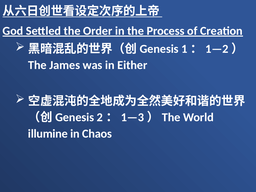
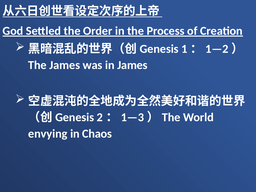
in Either: Either -> James (132, 65)
illumine: illumine -> envying (48, 134)
